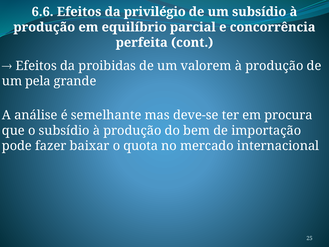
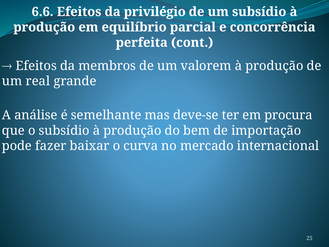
proibidas: proibidas -> membros (107, 66)
pela: pela -> real (38, 81)
quota: quota -> curva (141, 146)
